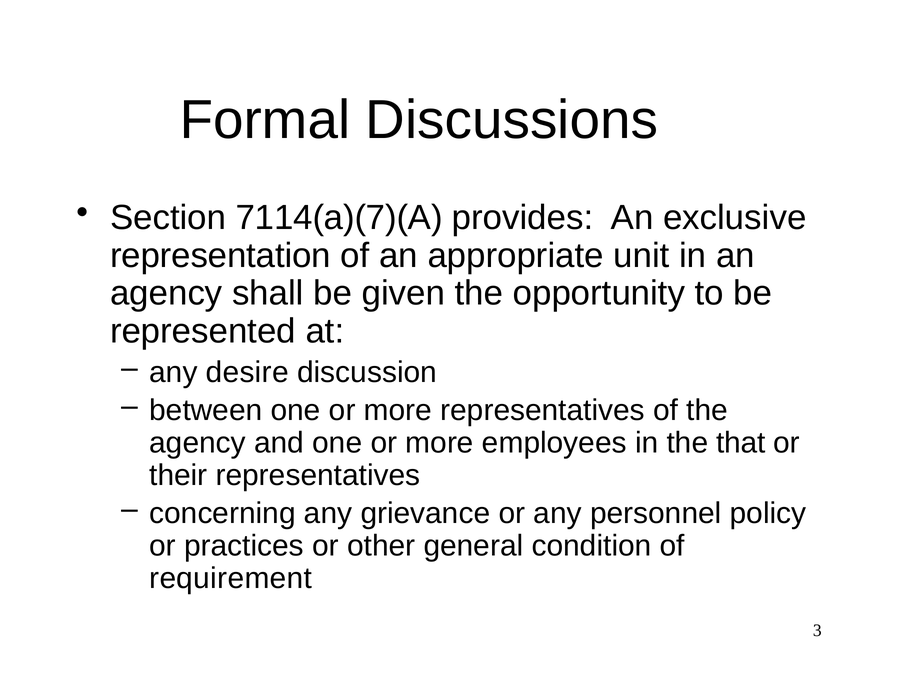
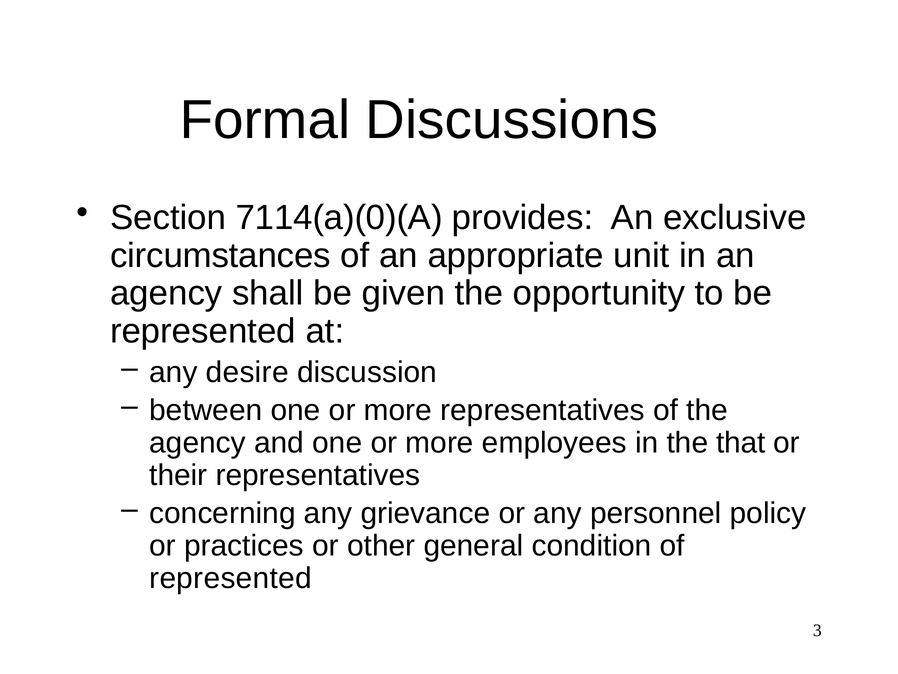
7114(a)(7)(A: 7114(a)(7)(A -> 7114(a)(0)(A (339, 218)
representation: representation -> circumstances (220, 255)
requirement: requirement -> represented (231, 578)
